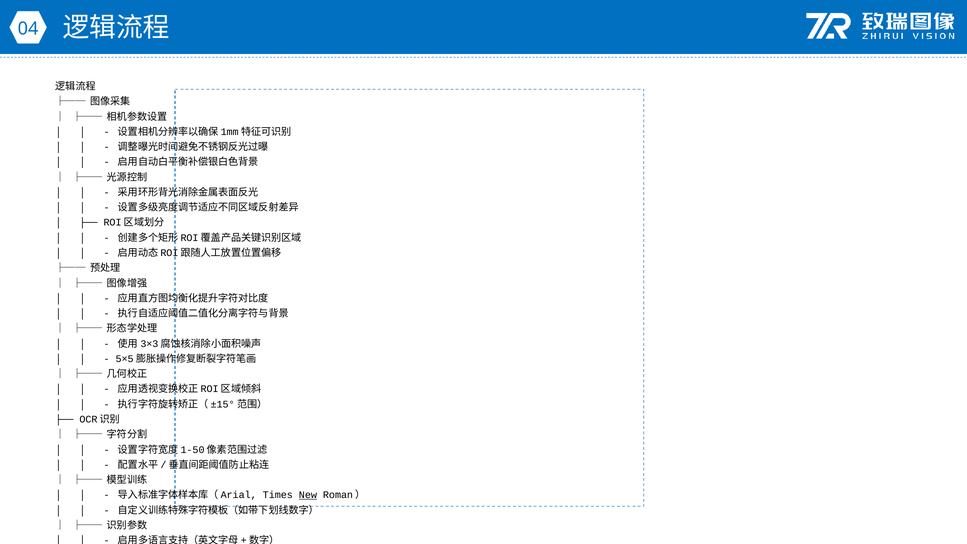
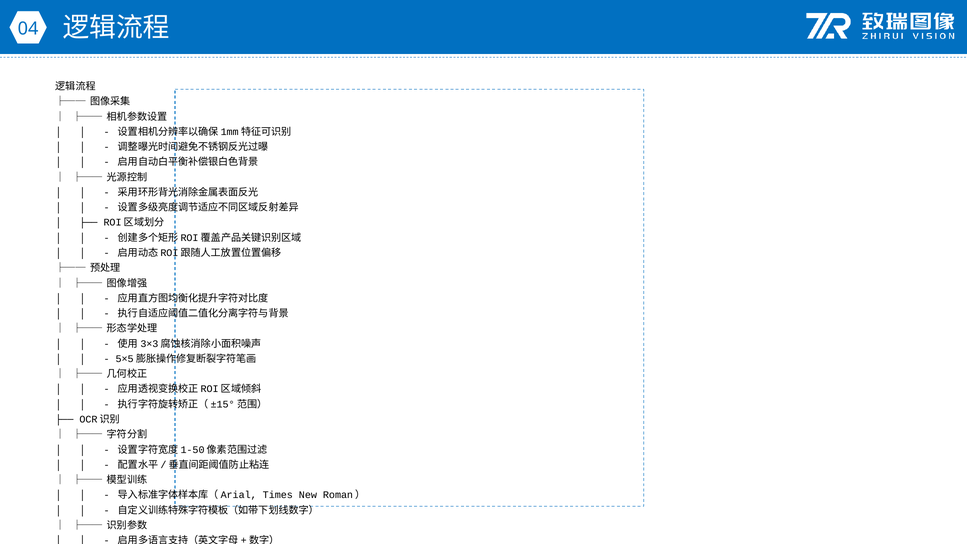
New underline: present -> none (308, 495)
